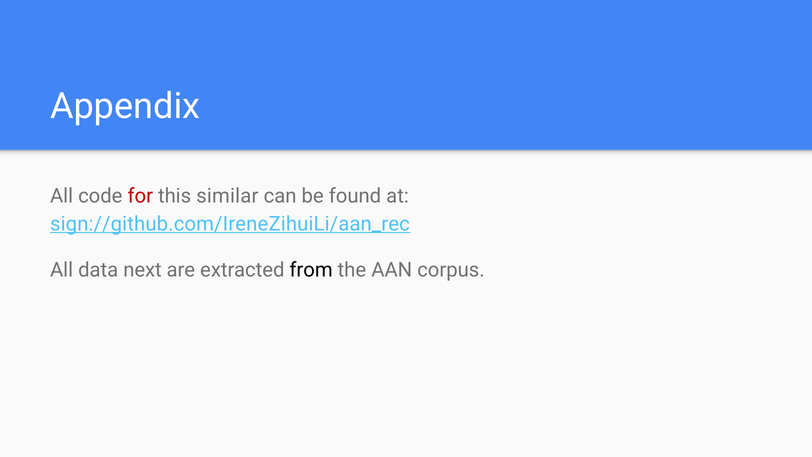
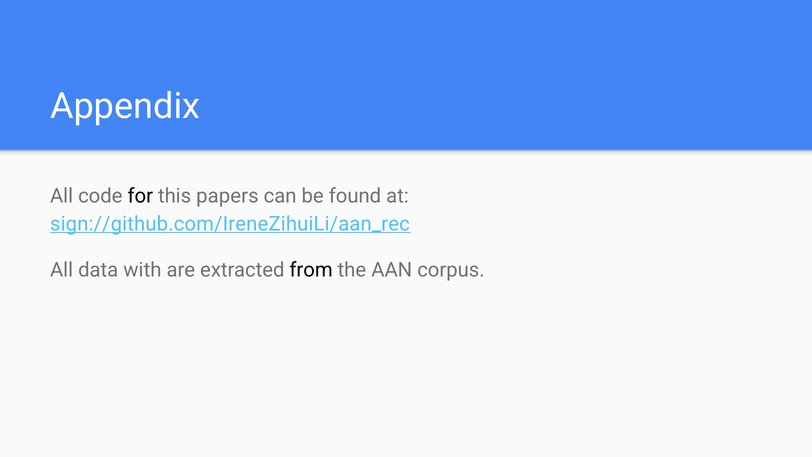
for colour: red -> black (140, 196)
similar: similar -> papers (227, 196)
next: next -> with (142, 270)
